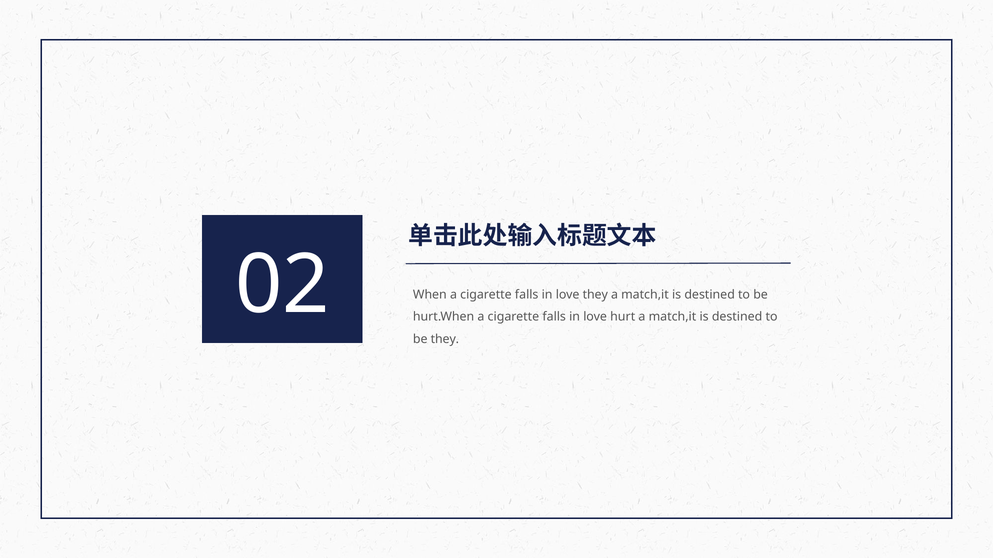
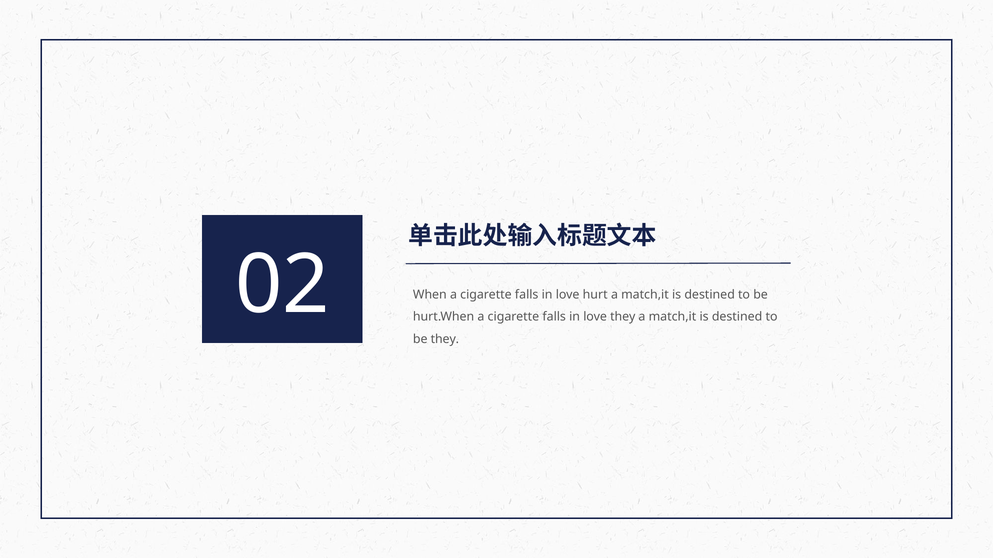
love they: they -> hurt (595, 295)
love hurt: hurt -> they (623, 317)
